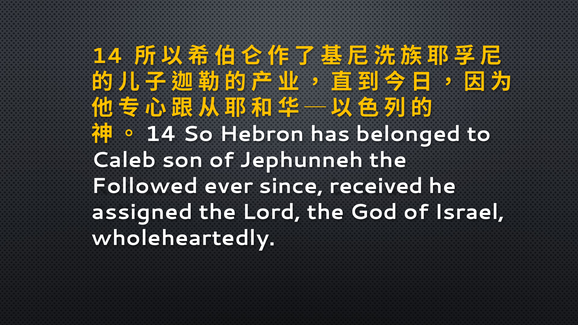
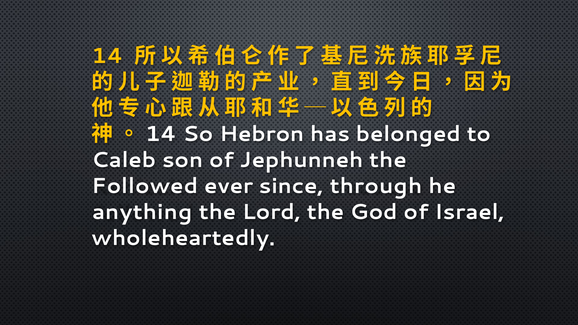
received: received -> through (376, 186)
assigned: assigned -> anything (142, 212)
